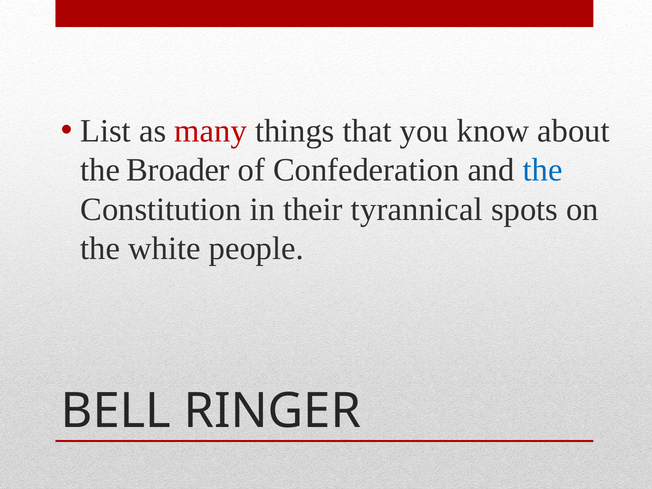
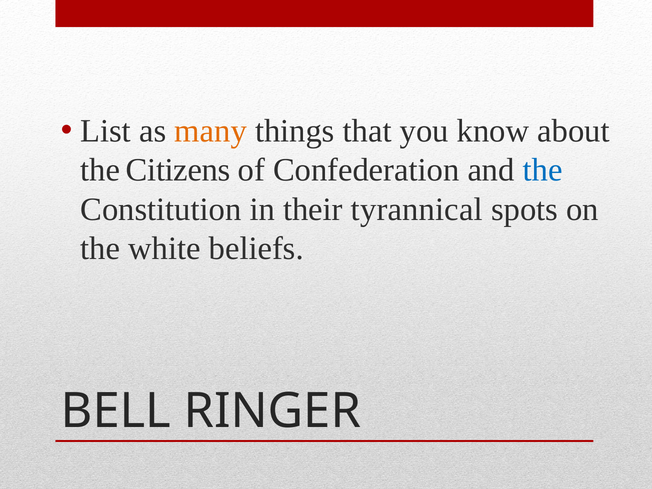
many colour: red -> orange (211, 131)
Broader: Broader -> Citizens (178, 170)
people: people -> beliefs (256, 248)
